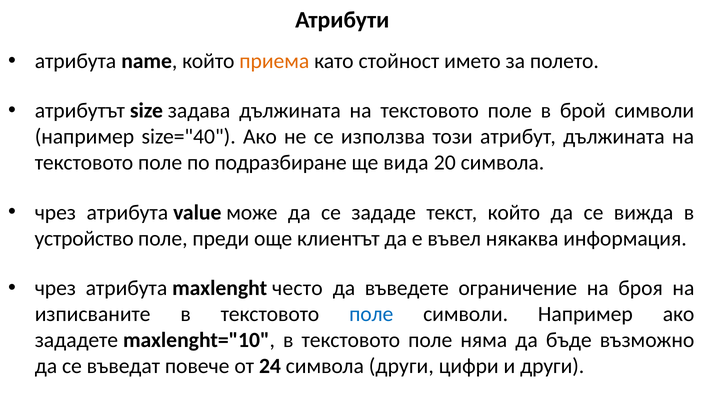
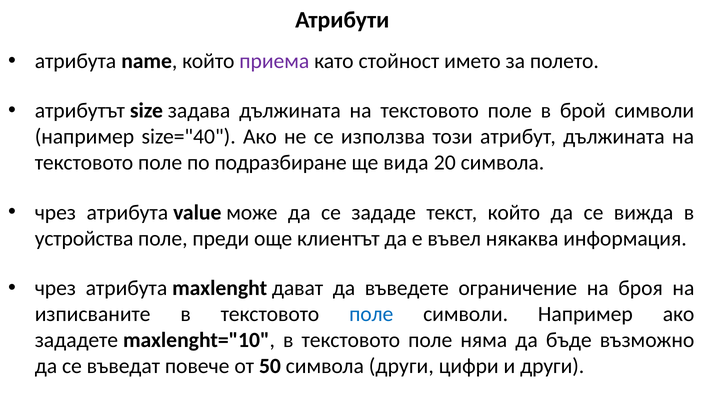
приема colour: orange -> purple (274, 61)
устройство: устройство -> устройства (84, 238)
често: често -> дават (298, 288)
24: 24 -> 50 (270, 366)
